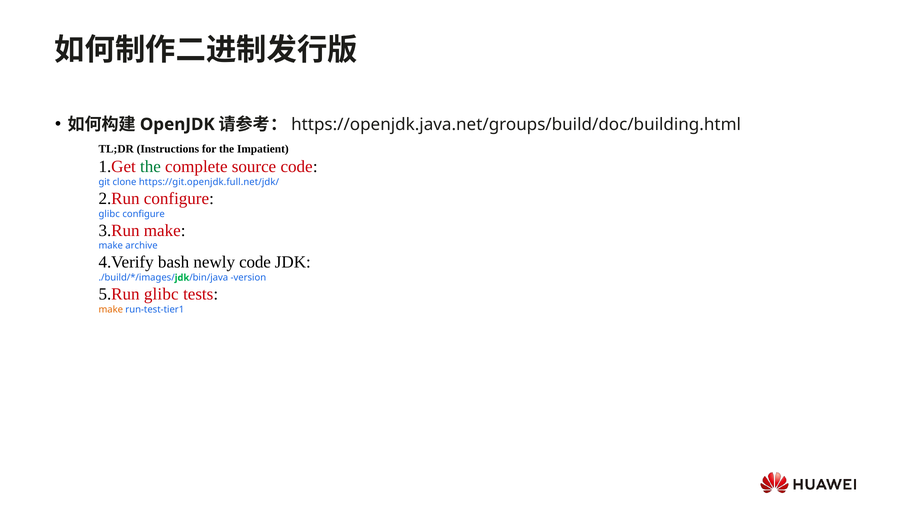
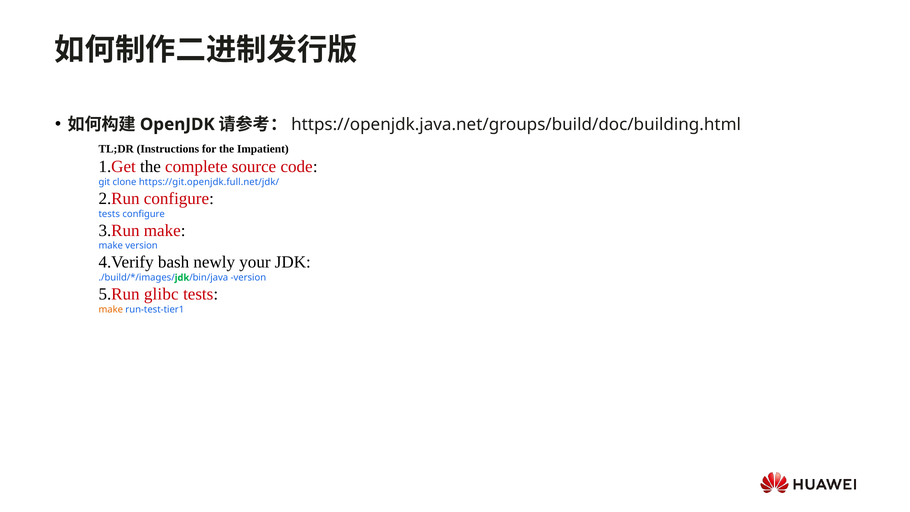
the colour: green -> black (150, 167)
glibc: glibc -> tests (109, 214)
make archive: archive -> version (142, 246)
newly code: code -> your (255, 262)
